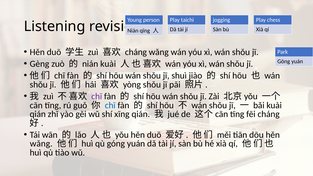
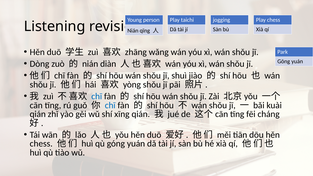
cháng: cháng -> zhāng (136, 52)
Gèng: Gèng -> Dòng (40, 64)
nián kuài: kuài -> diàn (108, 64)
chī colour: purple -> blue (97, 96)
wǎng: wǎng -> chess (41, 144)
